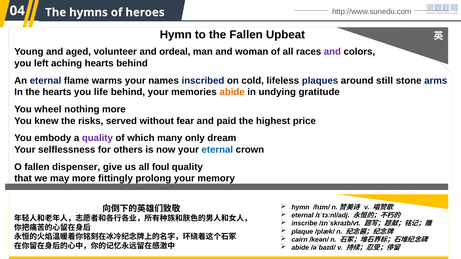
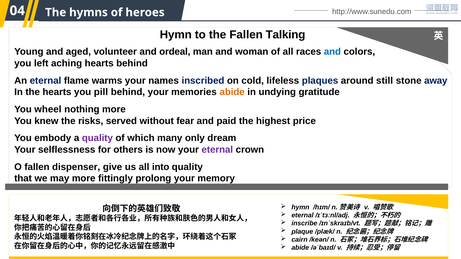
Upbeat: Upbeat -> Talking (286, 35)
and colour: purple -> blue (332, 52)
arms: arms -> away (436, 81)
life: life -> pill (101, 92)
eternal colour: blue -> purple (217, 150)
foul: foul -> into (161, 167)
